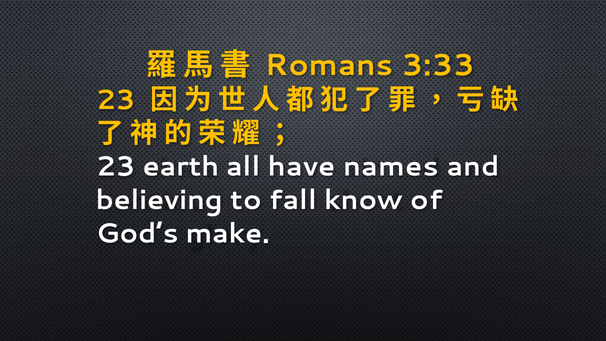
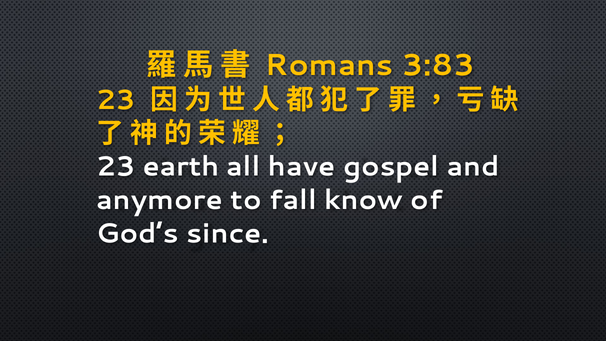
3:33: 3:33 -> 3:83 (438, 65)
names: names -> gospel (391, 167)
believing: believing -> anymore (159, 200)
make: make -> since (228, 233)
